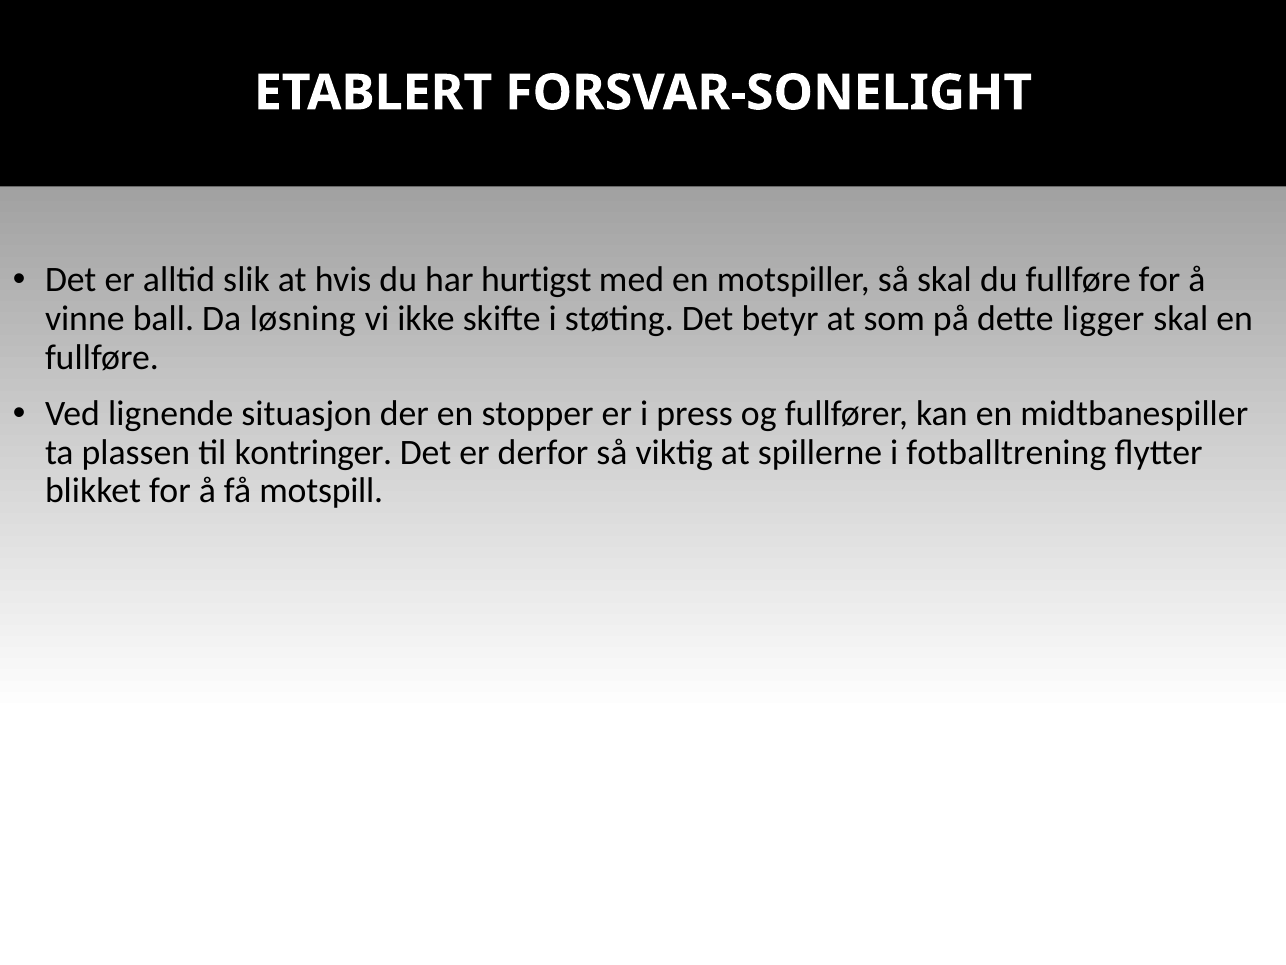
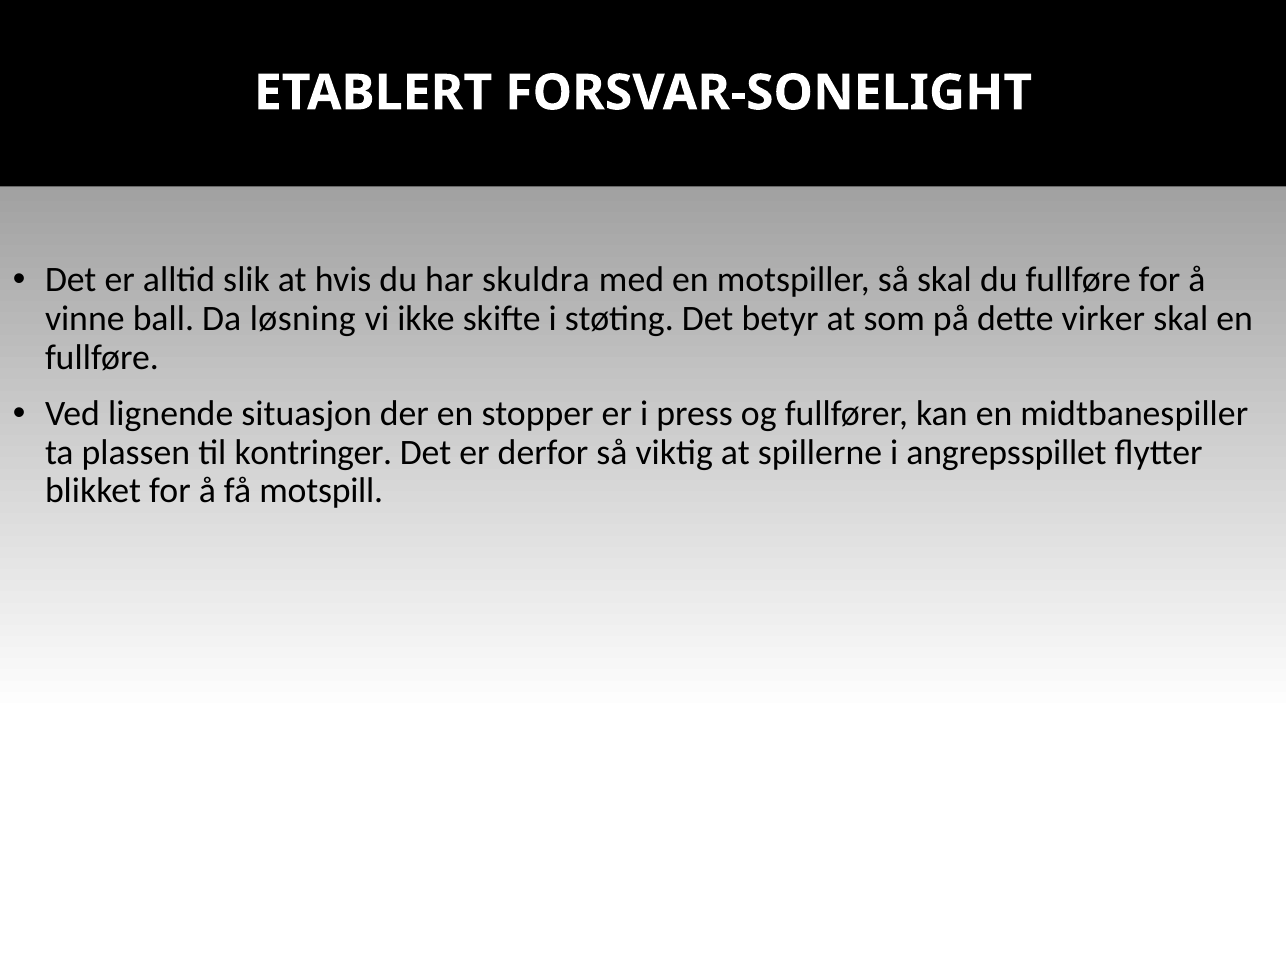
hurtigst: hurtigst -> skuldra (536, 280)
ligger: ligger -> virker (1103, 319)
fotballtrening: fotballtrening -> angrepsspillet (1007, 452)
